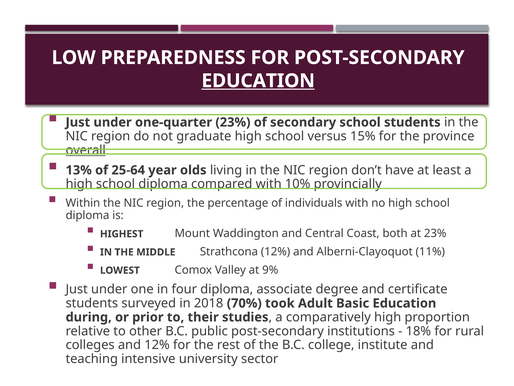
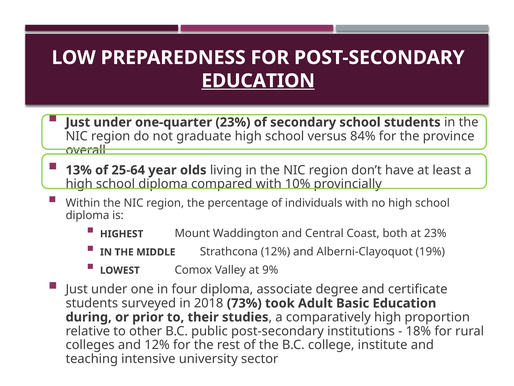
15%: 15% -> 84% (363, 136)
overall underline: present -> none (86, 150)
11%: 11% -> 19% (430, 251)
70%: 70% -> 73% (244, 303)
